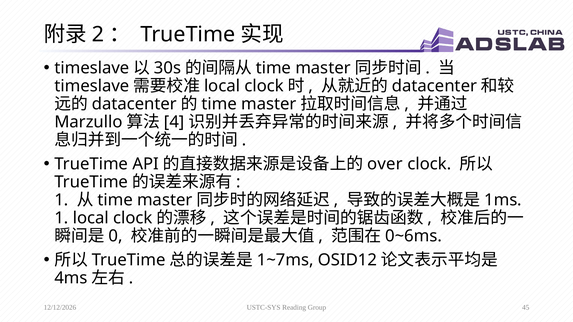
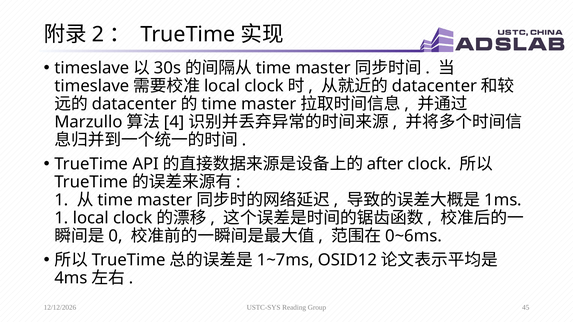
over: over -> after (385, 164)
